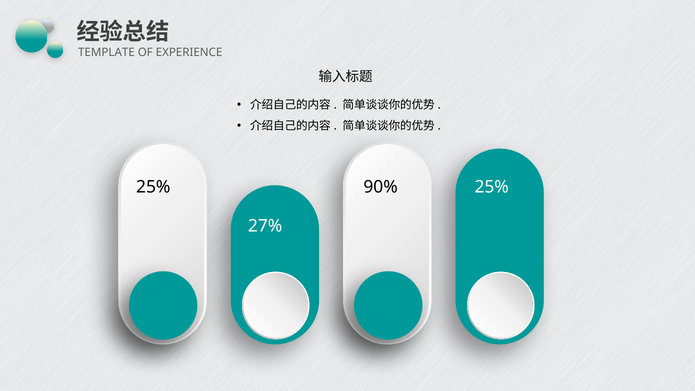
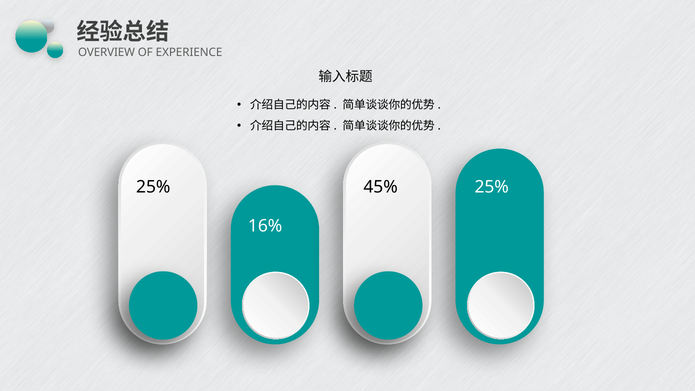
TEMPLATE: TEMPLATE -> OVERVIEW (106, 52)
90%: 90% -> 45% (381, 187)
27%: 27% -> 16% (265, 226)
